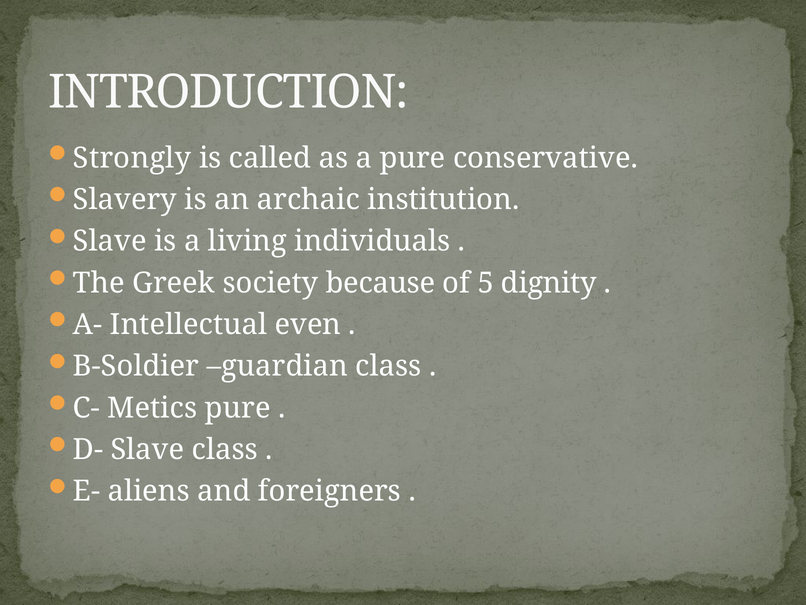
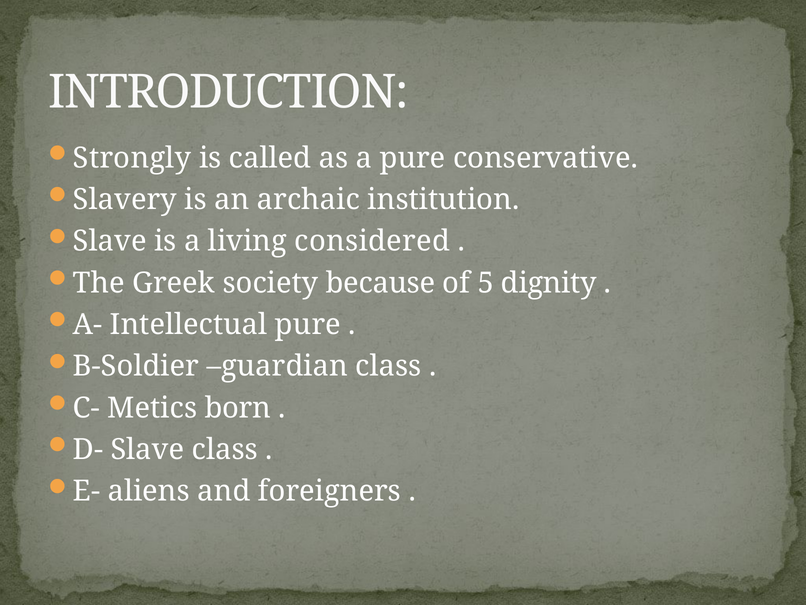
individuals: individuals -> considered (372, 241)
Intellectual even: even -> pure (308, 324)
Metics pure: pure -> born (238, 408)
